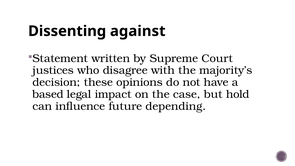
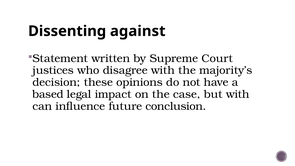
but hold: hold -> with (238, 94)
depending: depending -> conclusion (176, 106)
